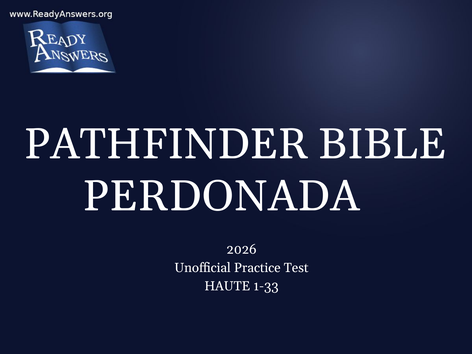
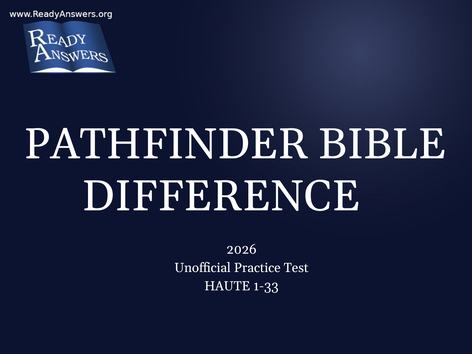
PERDONADA: PERDONADA -> DIFFERENCE (221, 196)
